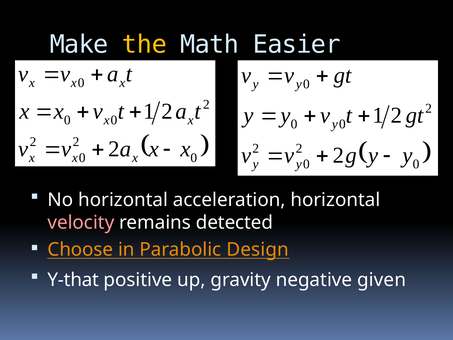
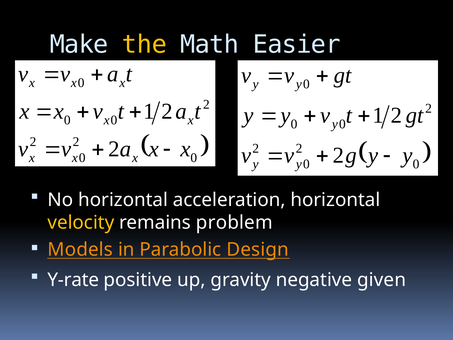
velocity colour: pink -> yellow (81, 223)
detected: detected -> problem (234, 223)
Choose: Choose -> Models (80, 250)
Y-that: Y-that -> Y-rate (73, 280)
